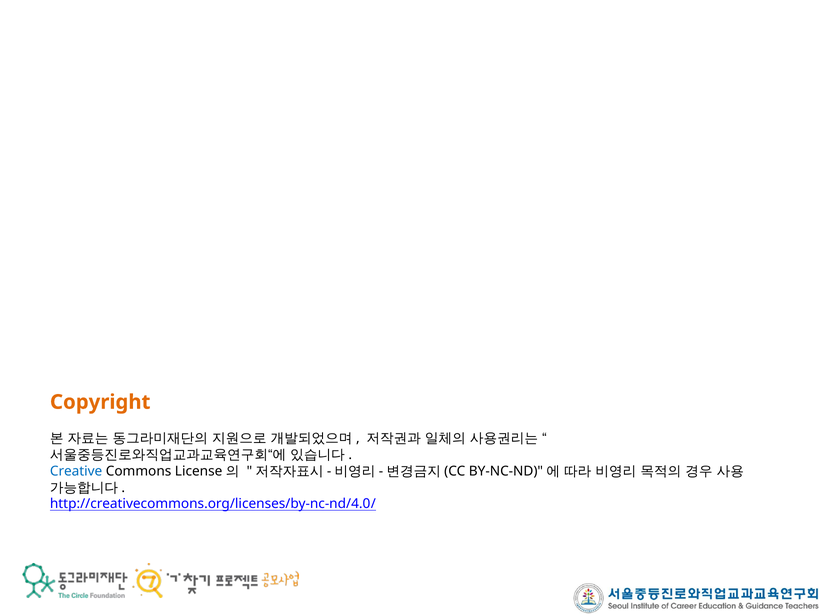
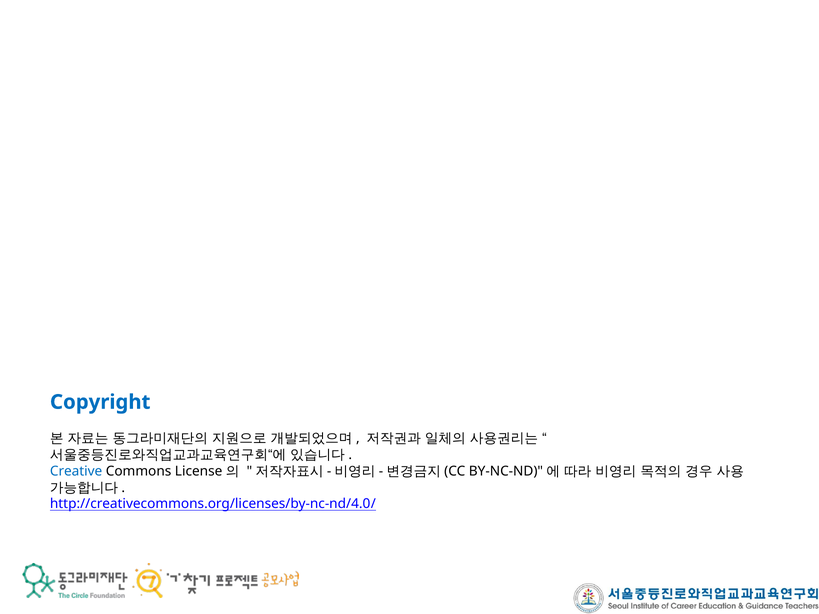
Copyright colour: orange -> blue (100, 402)
